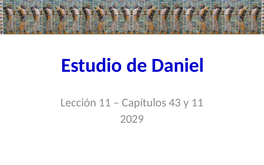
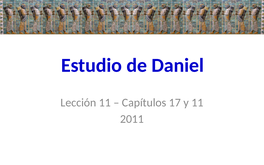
43: 43 -> 17 (175, 103)
2029: 2029 -> 2011 (132, 119)
